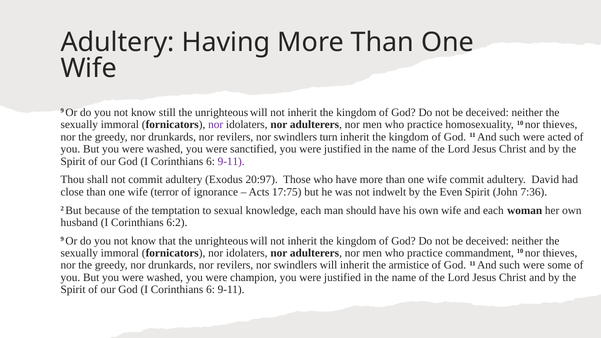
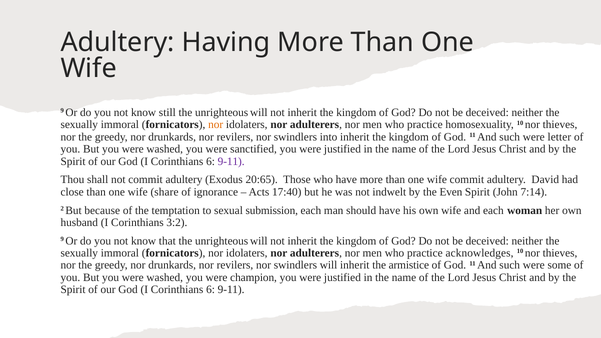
nor colour: purple -> orange (216, 125)
turn: turn -> into (329, 137)
acted: acted -> letter (559, 137)
20:97: 20:97 -> 20:65 (262, 180)
terror: terror -> share (165, 192)
17:75: 17:75 -> 17:40 (287, 192)
7:36: 7:36 -> 7:14 (534, 192)
knowledge: knowledge -> submission (272, 210)
6:2: 6:2 -> 3:2 (177, 223)
commandment: commandment -> acknowledges (480, 253)
